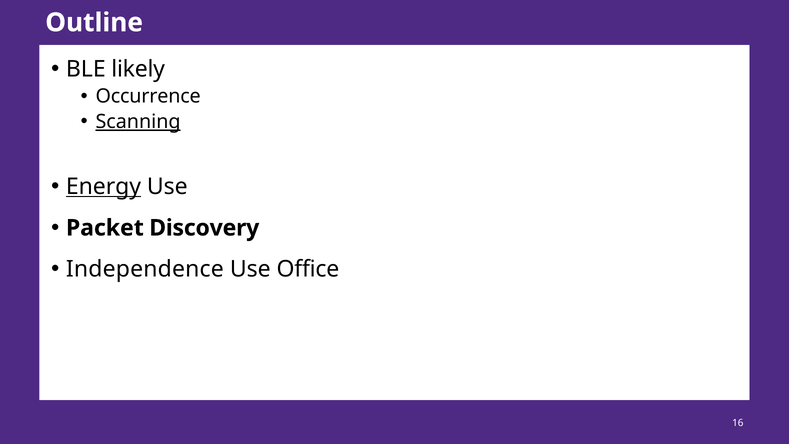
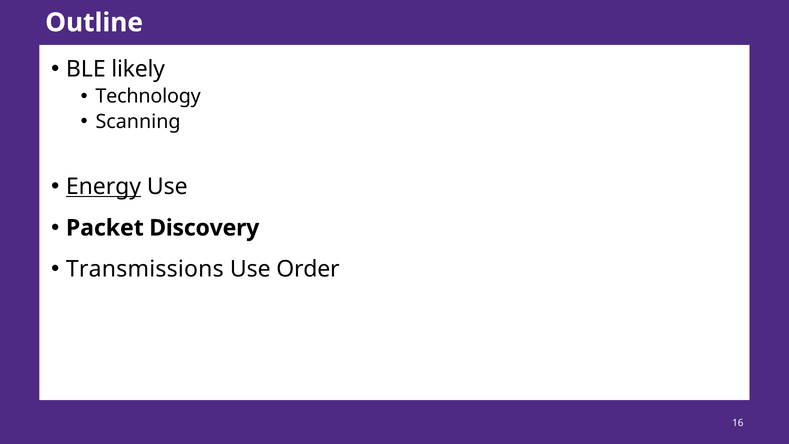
Occurrence: Occurrence -> Technology (148, 96)
Scanning underline: present -> none (138, 122)
Independence: Independence -> Transmissions (145, 269)
Office: Office -> Order (308, 269)
